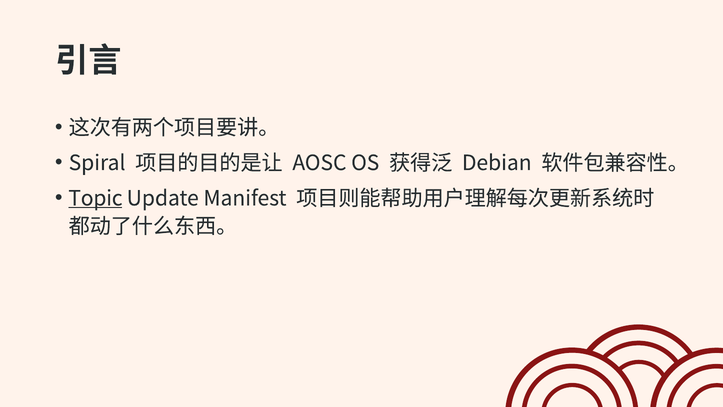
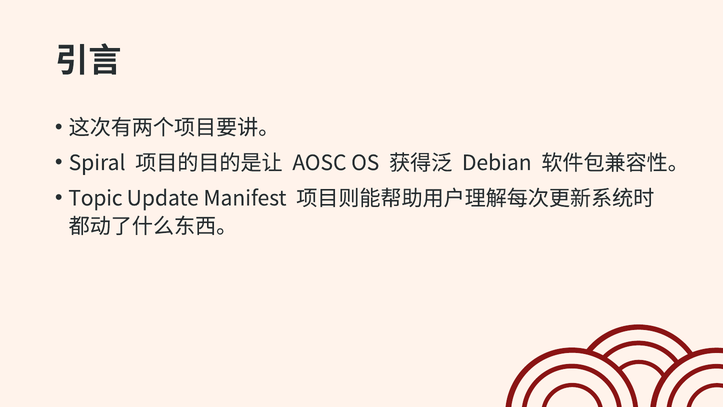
Topic underline: present -> none (95, 198)
